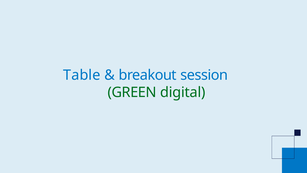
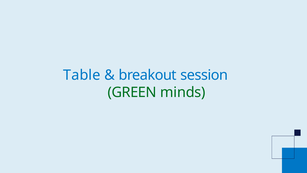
digital: digital -> minds (183, 92)
